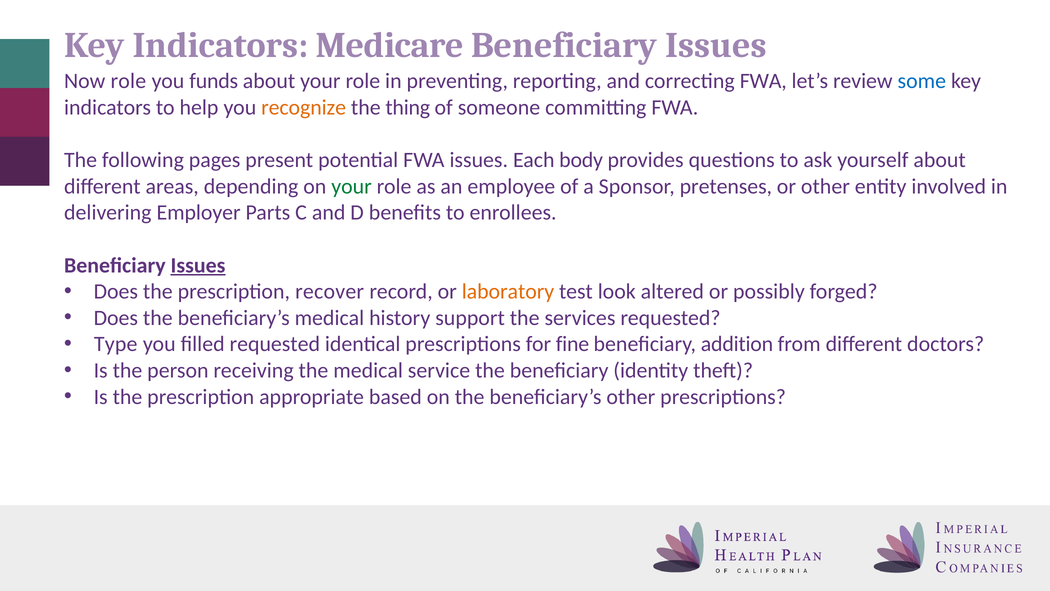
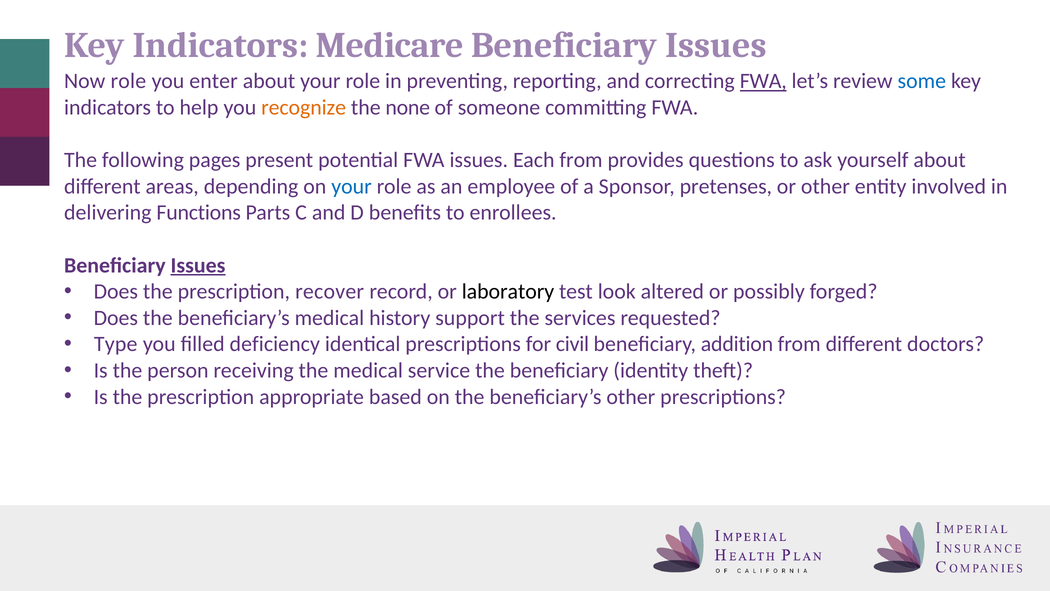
funds: funds -> enter (214, 81)
FWA underline: none -> present (763, 81)
thing: thing -> none (408, 107)
Each body: body -> from (581, 160)
your colour: green -> blue (352, 186)
Employer: Employer -> Functions (199, 213)
laboratory colour: orange -> black (508, 291)
filled requested: requested -> deficiency (275, 344)
fine: fine -> civil (572, 344)
